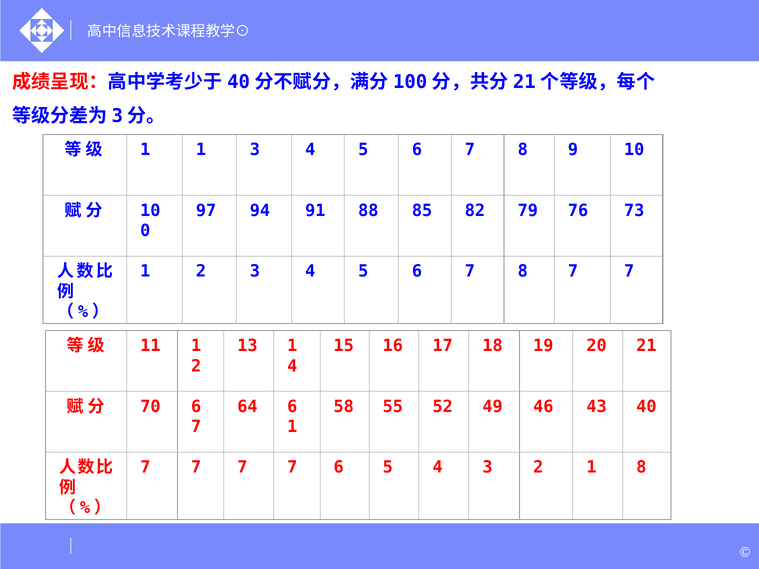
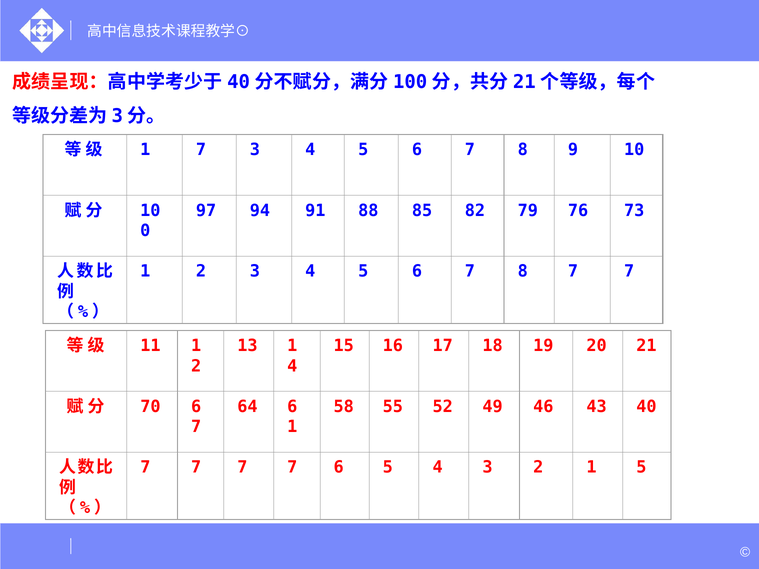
1 1: 1 -> 7 (201, 150)
1 8: 8 -> 5 (641, 467)
